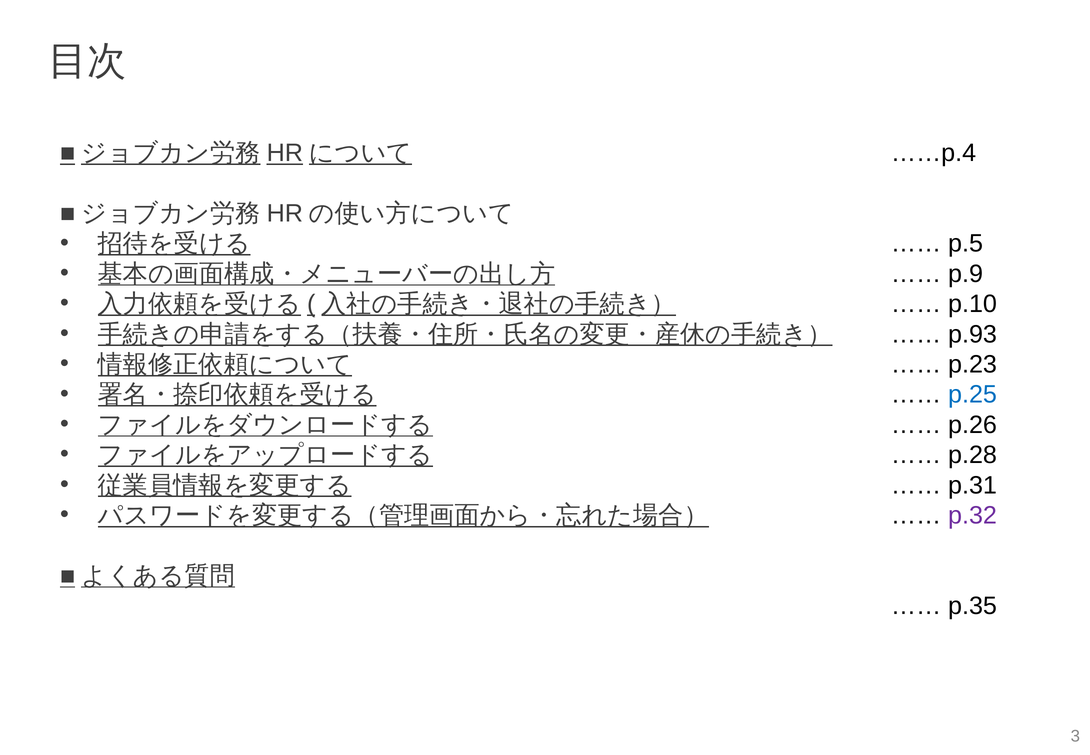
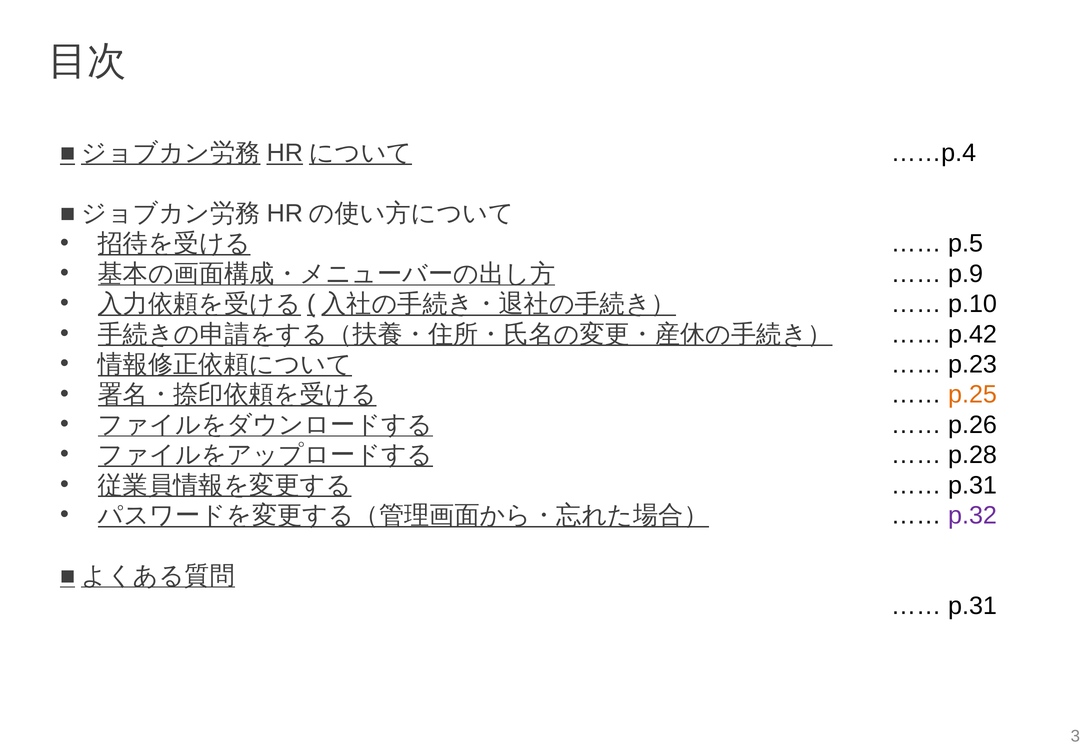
p.93: p.93 -> p.42 (973, 334)
p.25 colour: blue -> orange (973, 394)
p.35: p.35 -> p.31 (973, 606)
